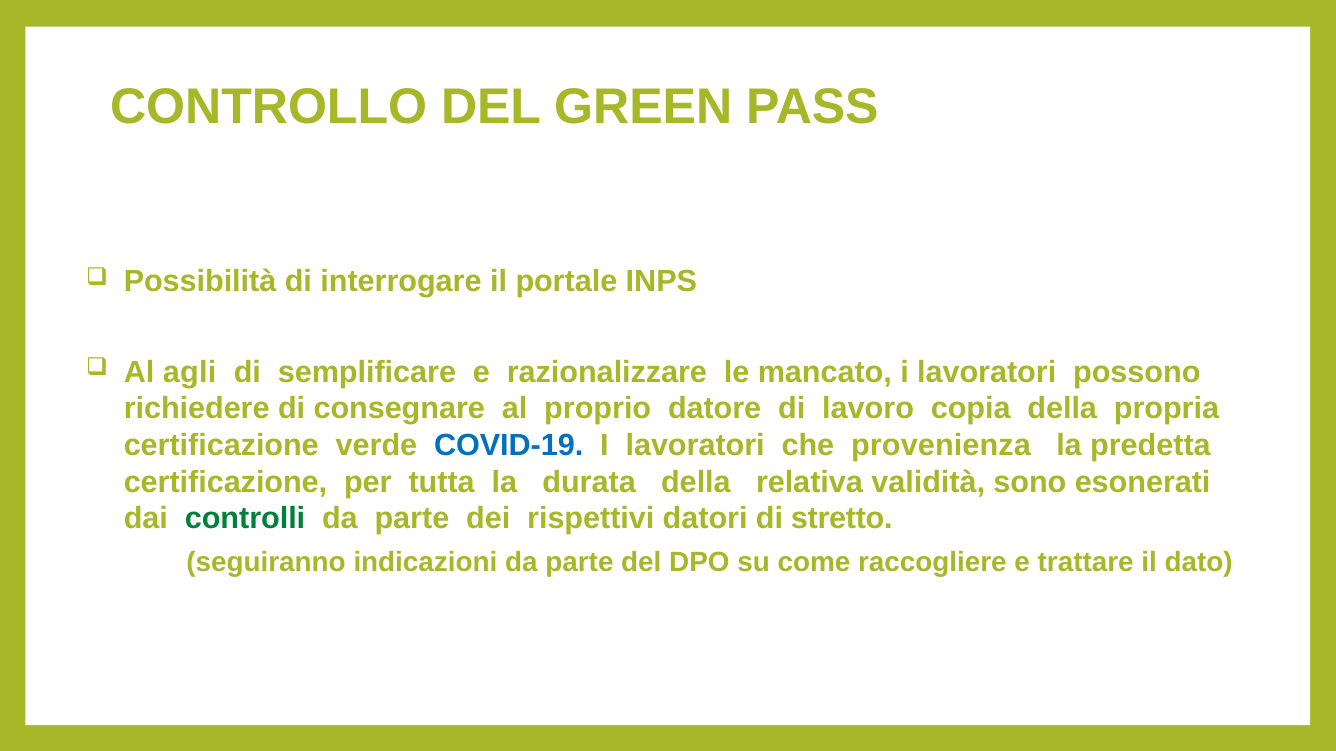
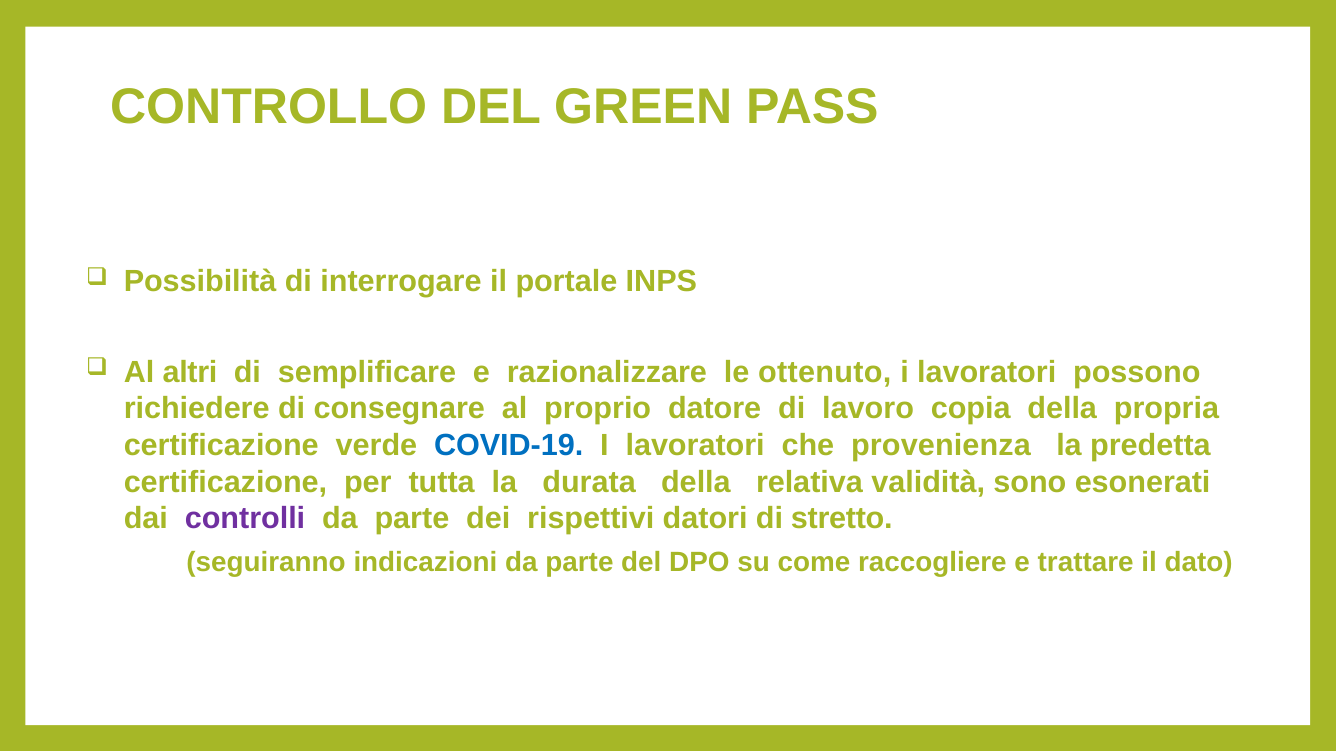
agli: agli -> altri (190, 372)
mancato: mancato -> ottenuto (825, 372)
controlli colour: green -> purple (245, 519)
